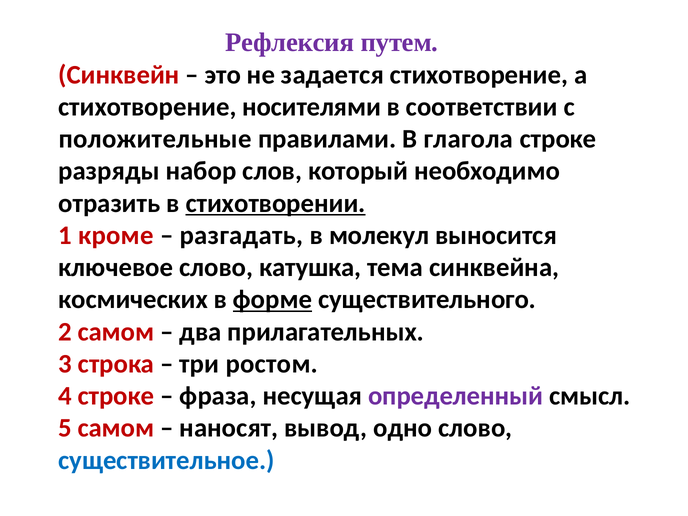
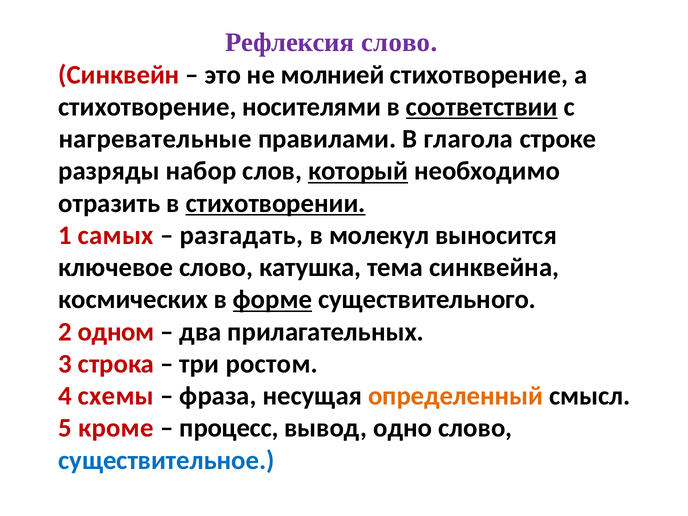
Рефлексия путем: путем -> слово (399, 43)
задается: задается -> молнией (333, 75)
соответствии underline: none -> present (482, 107)
положительные: положительные -> нагревательные (155, 139)
который underline: none -> present (358, 171)
кроме: кроме -> самых (116, 235)
2 самом: самом -> одном (116, 332)
4 строке: строке -> схемы (116, 396)
определенный colour: purple -> orange (456, 396)
5 самом: самом -> кроме (116, 428)
наносят: наносят -> процесс (229, 428)
